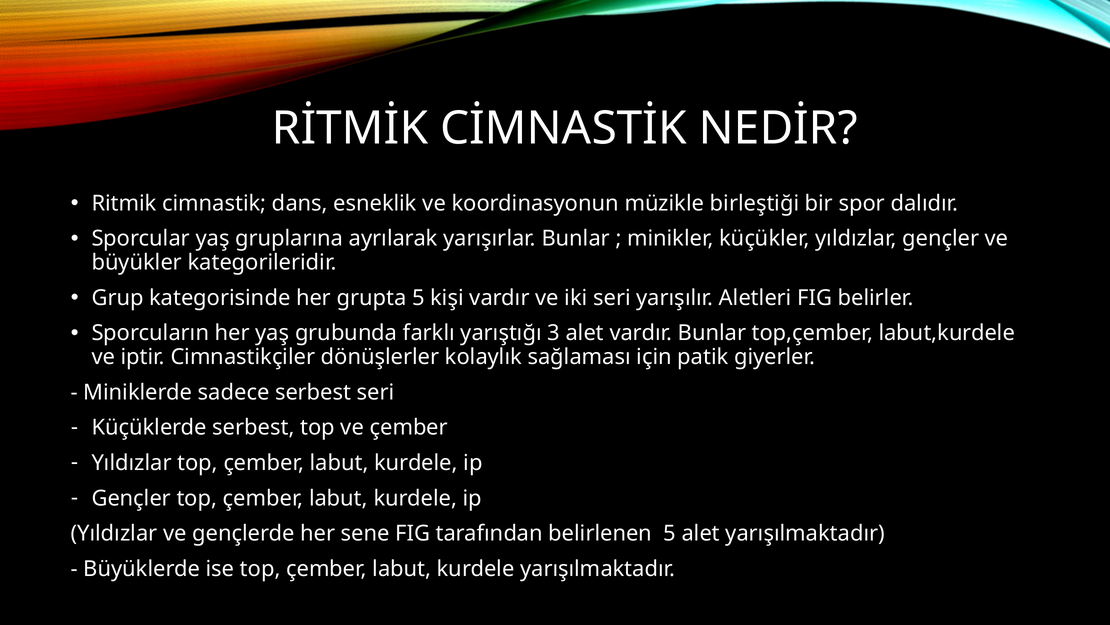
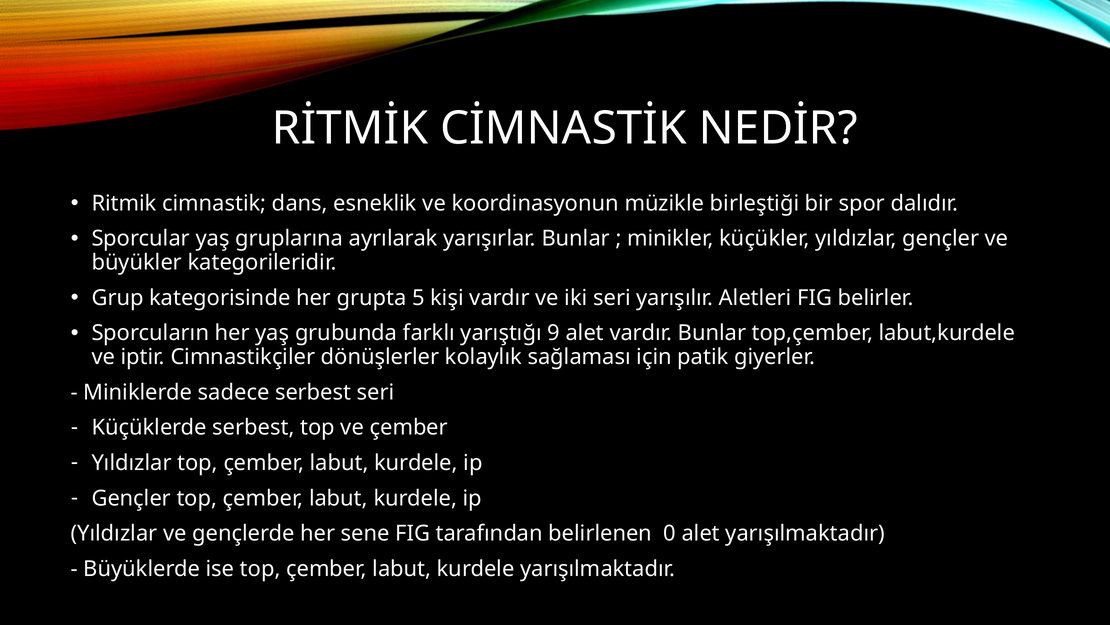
3: 3 -> 9 (554, 333)
belirlenen 5: 5 -> 0 (670, 533)
